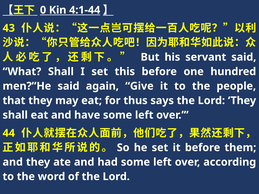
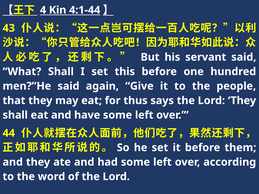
0: 0 -> 4 (43, 10)
